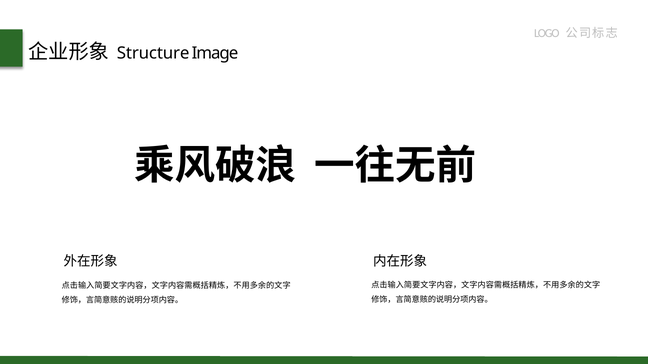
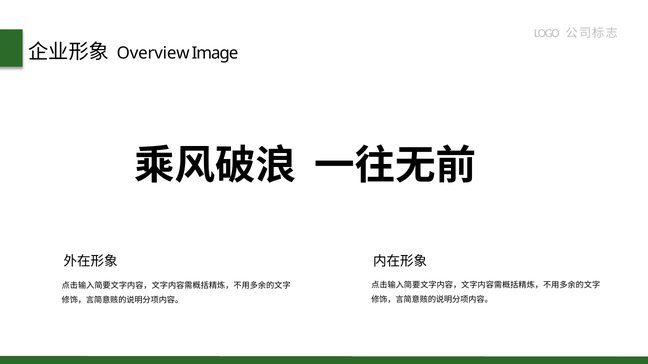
Structure: Structure -> Overview (153, 53)
